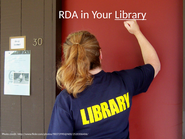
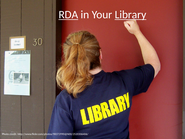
RDA underline: none -> present (68, 15)
